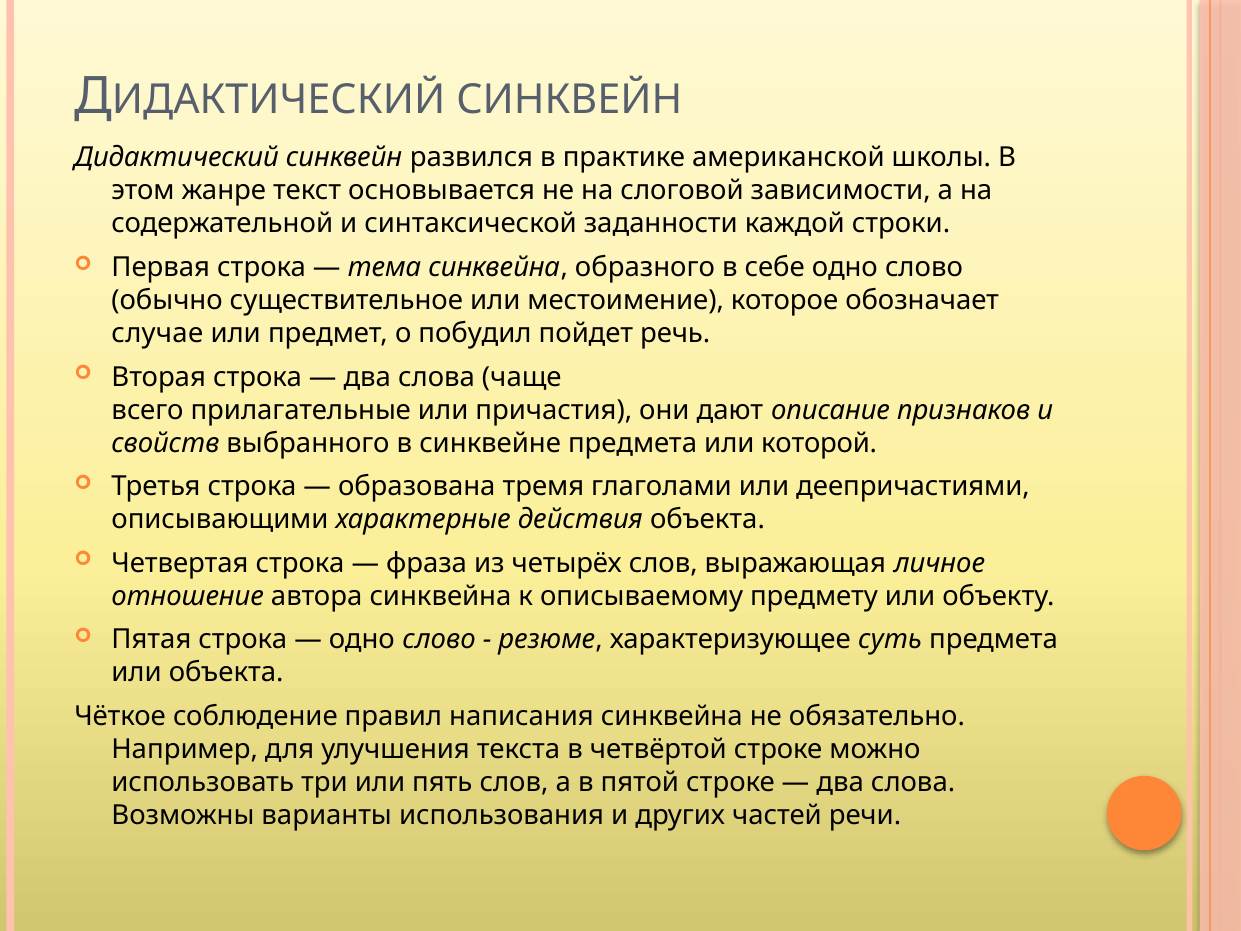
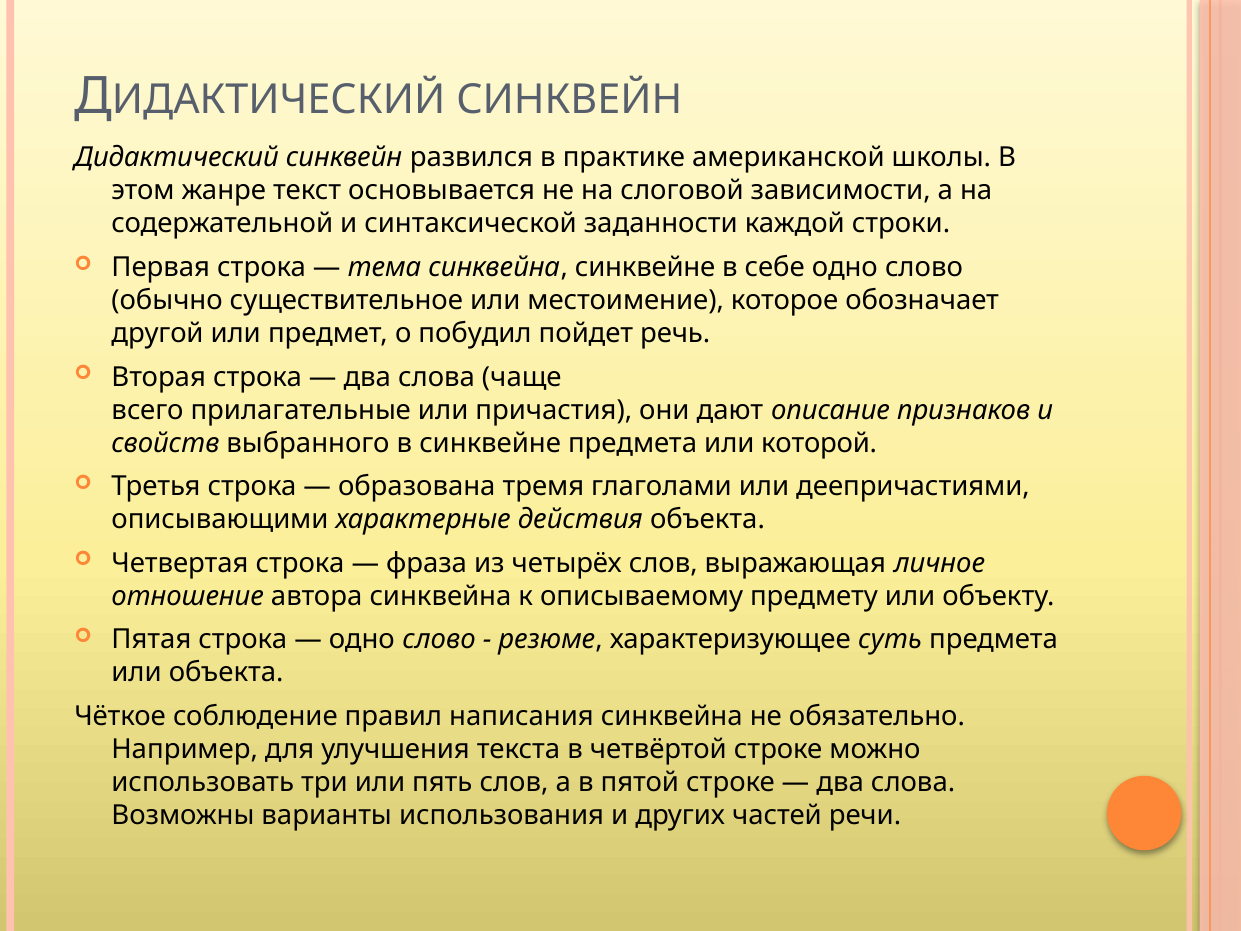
синквейна образного: образного -> синквейне (645, 267)
случае: случае -> другой (158, 333)
